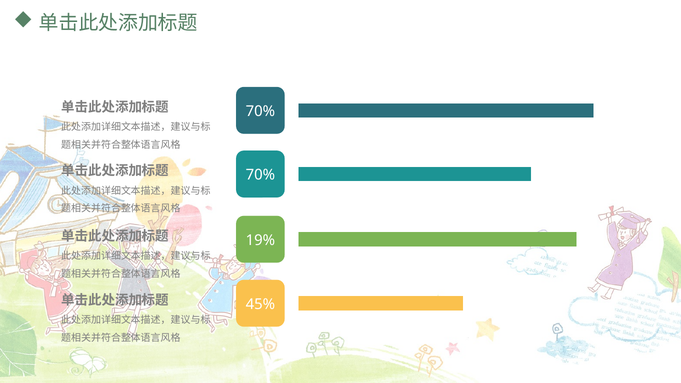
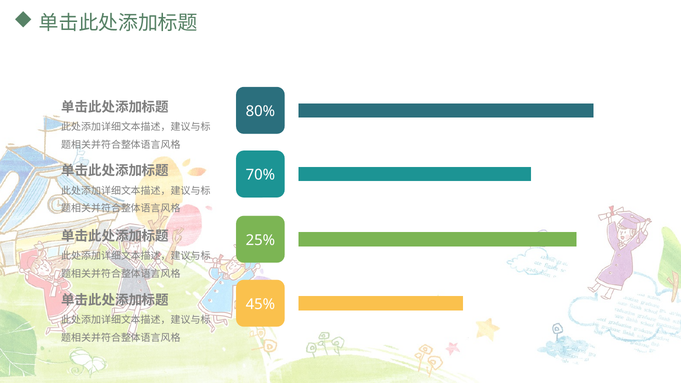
70%: 70% -> 80% (260, 111)
19%: 19% -> 25% (260, 240)
